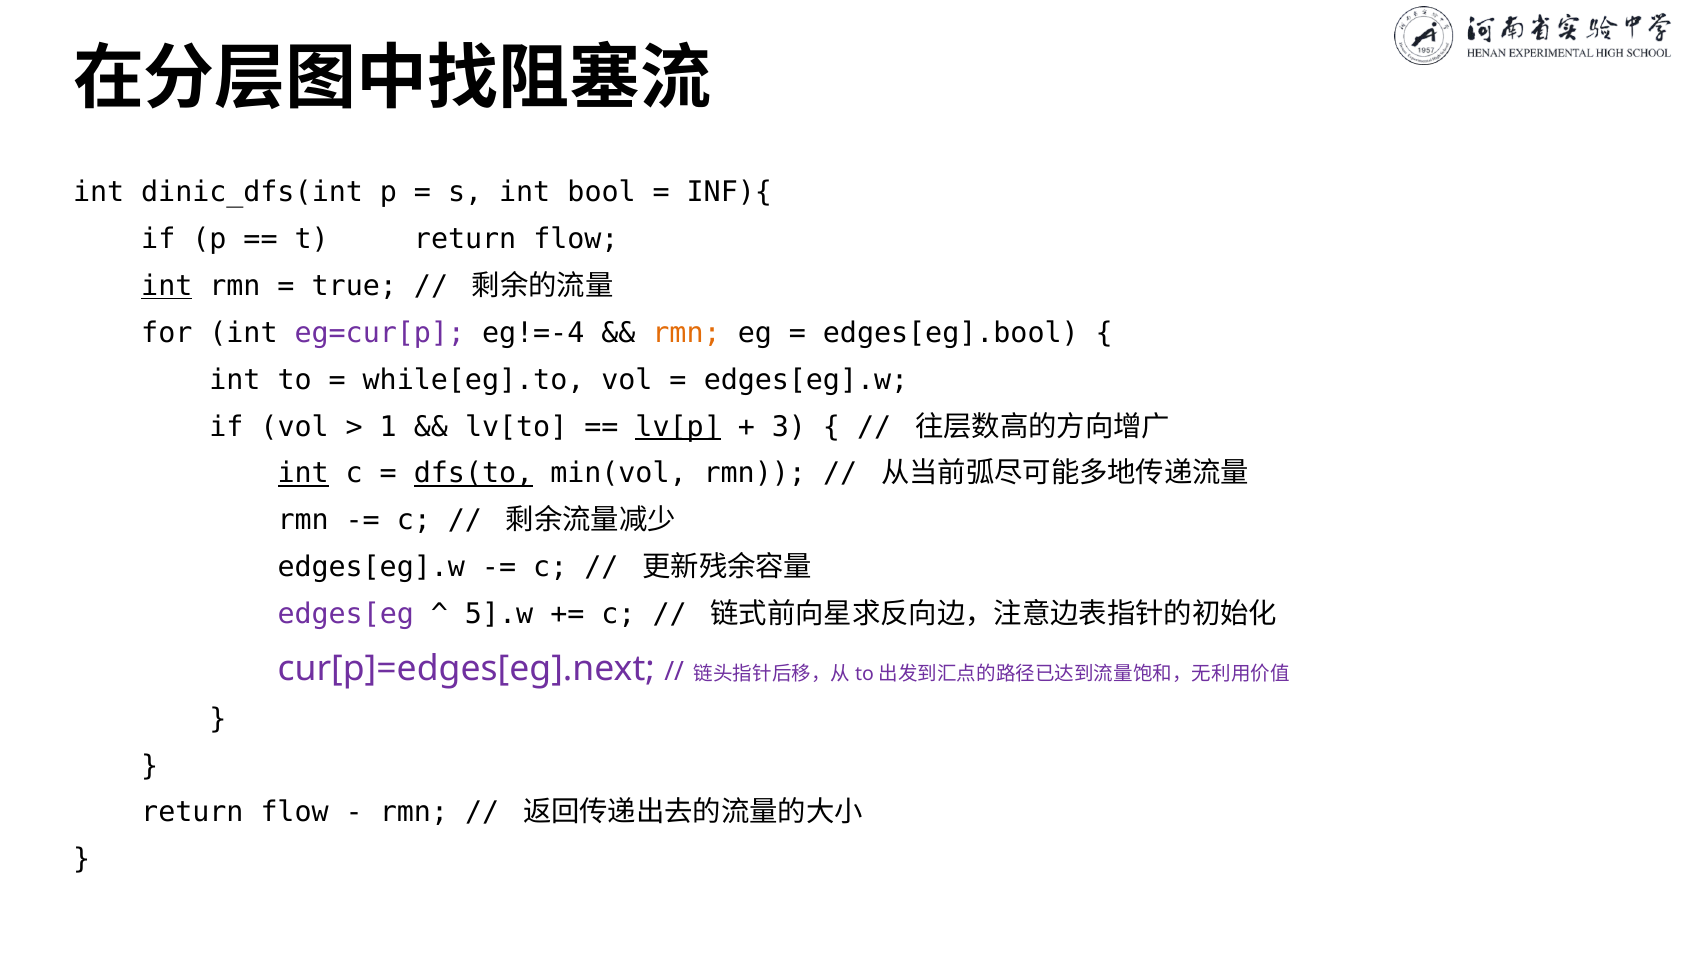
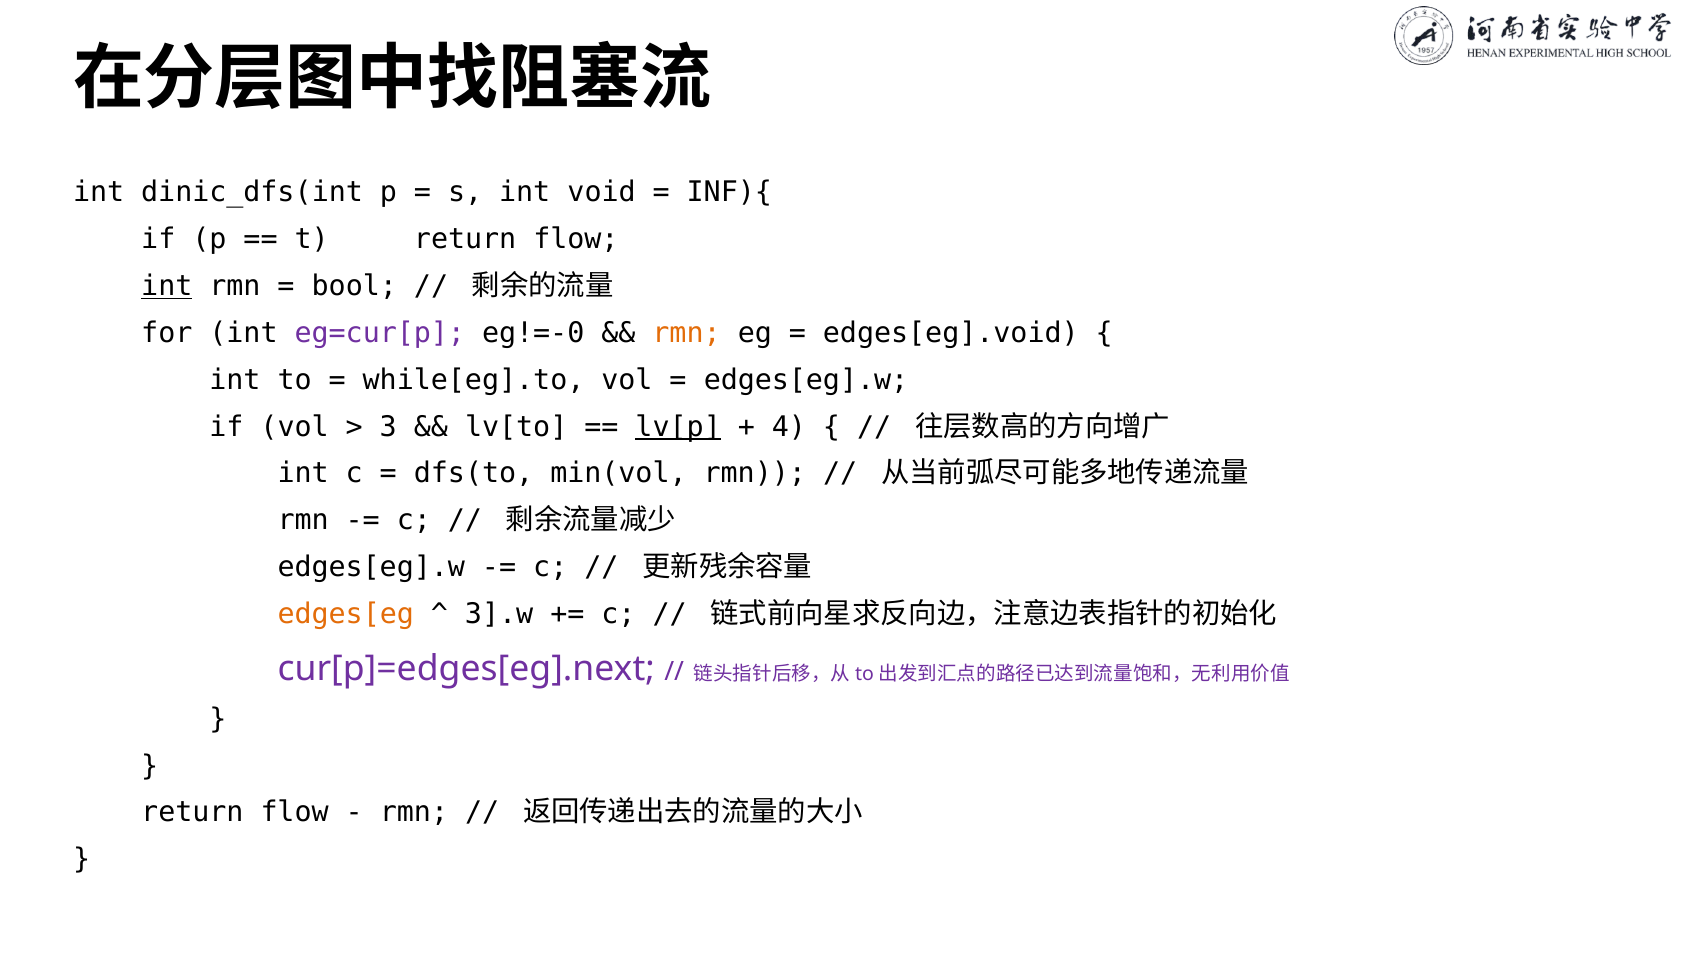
bool: bool -> void (602, 193)
true: true -> bool (354, 286)
eg!=-4: eg!=-4 -> eg!=-0 (533, 333)
edges[eg].bool: edges[eg].bool -> edges[eg].void (951, 333)
1: 1 -> 3 (388, 427)
3: 3 -> 4 (789, 427)
int underline: present -> none (303, 474)
dfs(to underline: present -> none (474, 474)
edges[eg colour: purple -> orange (346, 614)
5].w: 5].w -> 3].w (499, 614)
